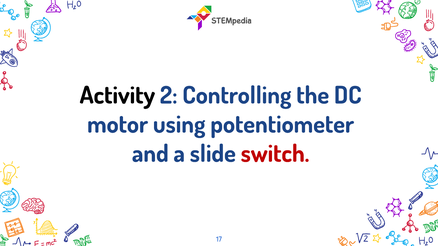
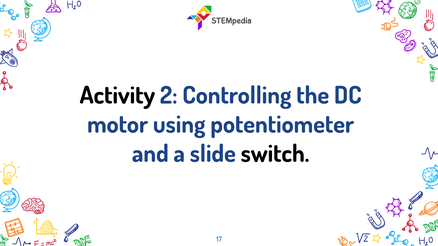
switch colour: red -> black (275, 154)
